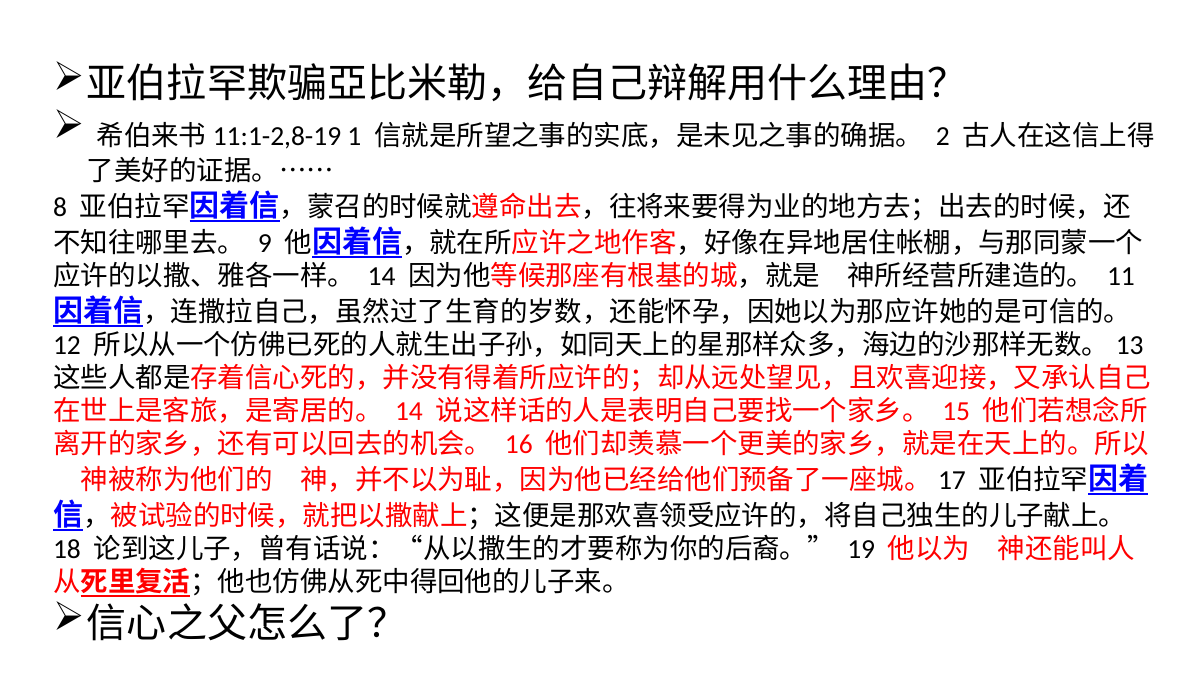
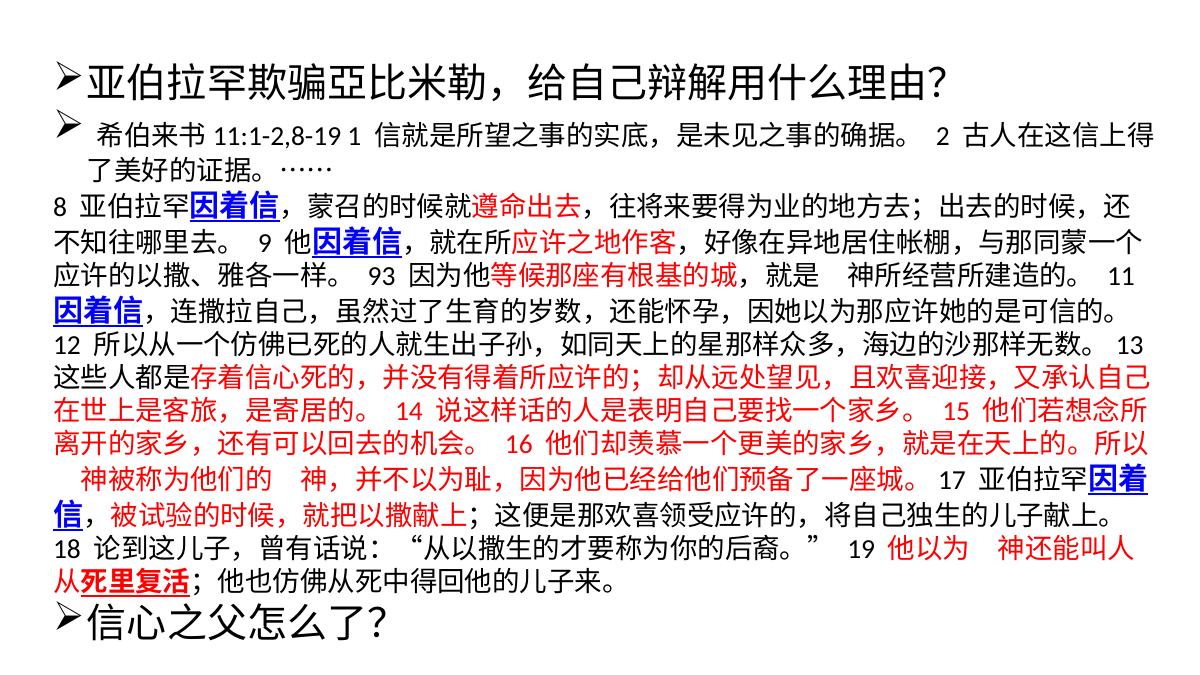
14: 14 -> 93 (382, 277)
